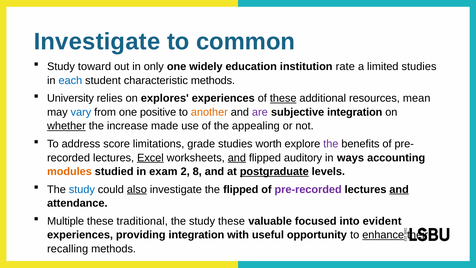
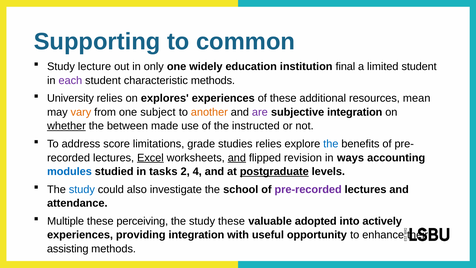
Investigate: Investigate -> Supporting (97, 42)
toward: toward -> lecture (94, 66)
rate: rate -> final (345, 66)
limited studies: studies -> student (419, 66)
each colour: blue -> purple (70, 80)
these underline: present -> none (283, 98)
vary colour: blue -> orange (81, 112)
positive: positive -> subject (158, 112)
increase: increase -> between (128, 126)
appealing: appealing -> instructed (256, 126)
studies worth: worth -> relies (269, 144)
the colour: purple -> blue (331, 144)
auditory: auditory -> revision (303, 158)
modules colour: orange -> blue (69, 171)
exam: exam -> tasks (163, 171)
8: 8 -> 4 (197, 171)
also underline: present -> none (137, 189)
the flipped: flipped -> school (241, 189)
and underline: present -> none (399, 189)
traditional: traditional -> perceiving (142, 221)
focused: focused -> adopted (316, 221)
evident: evident -> actively (382, 221)
enhance underline: present -> none (383, 235)
recalling: recalling -> assisting (68, 249)
